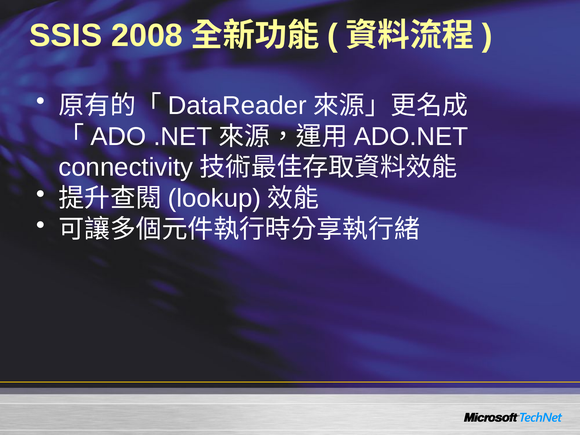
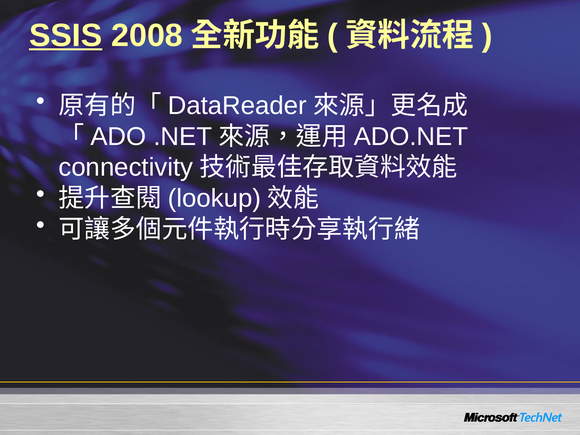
SSIS underline: none -> present (66, 35)
